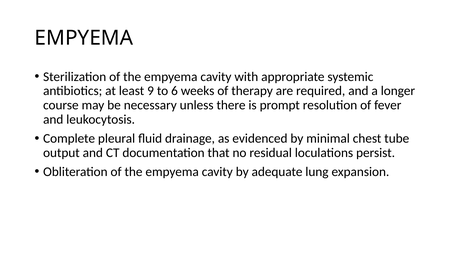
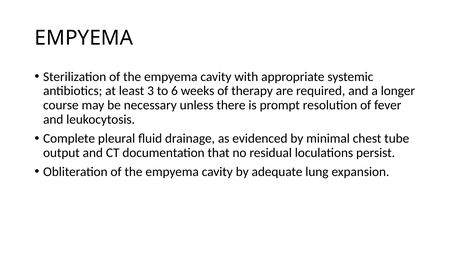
9: 9 -> 3 (151, 91)
